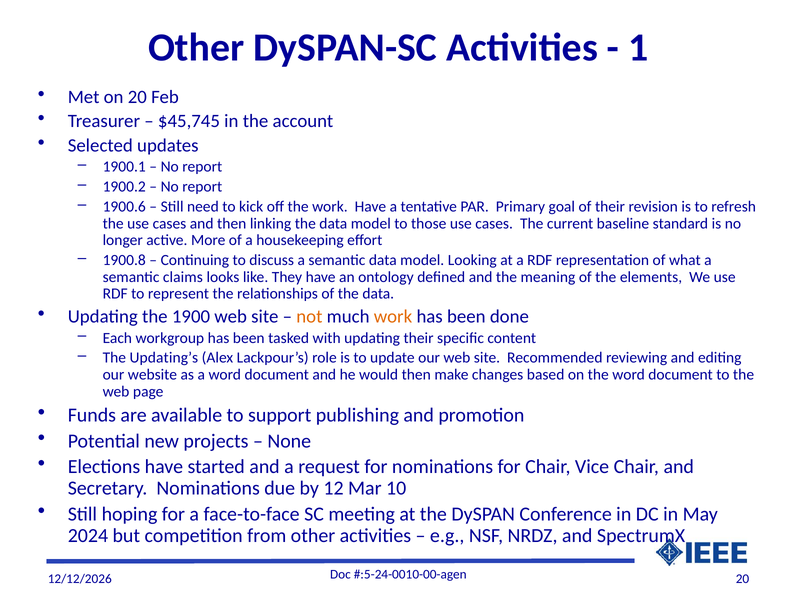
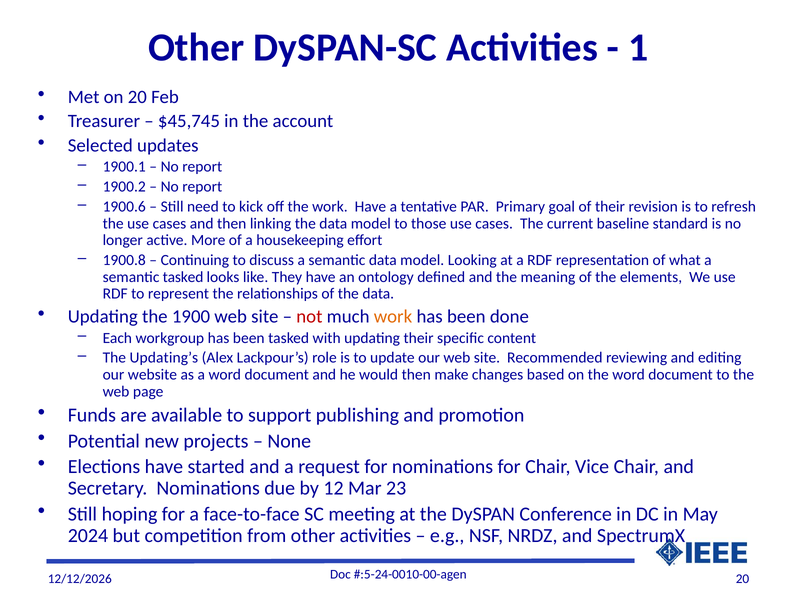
semantic claims: claims -> tasked (183, 277)
not colour: orange -> red (309, 317)
10: 10 -> 23 (396, 488)
